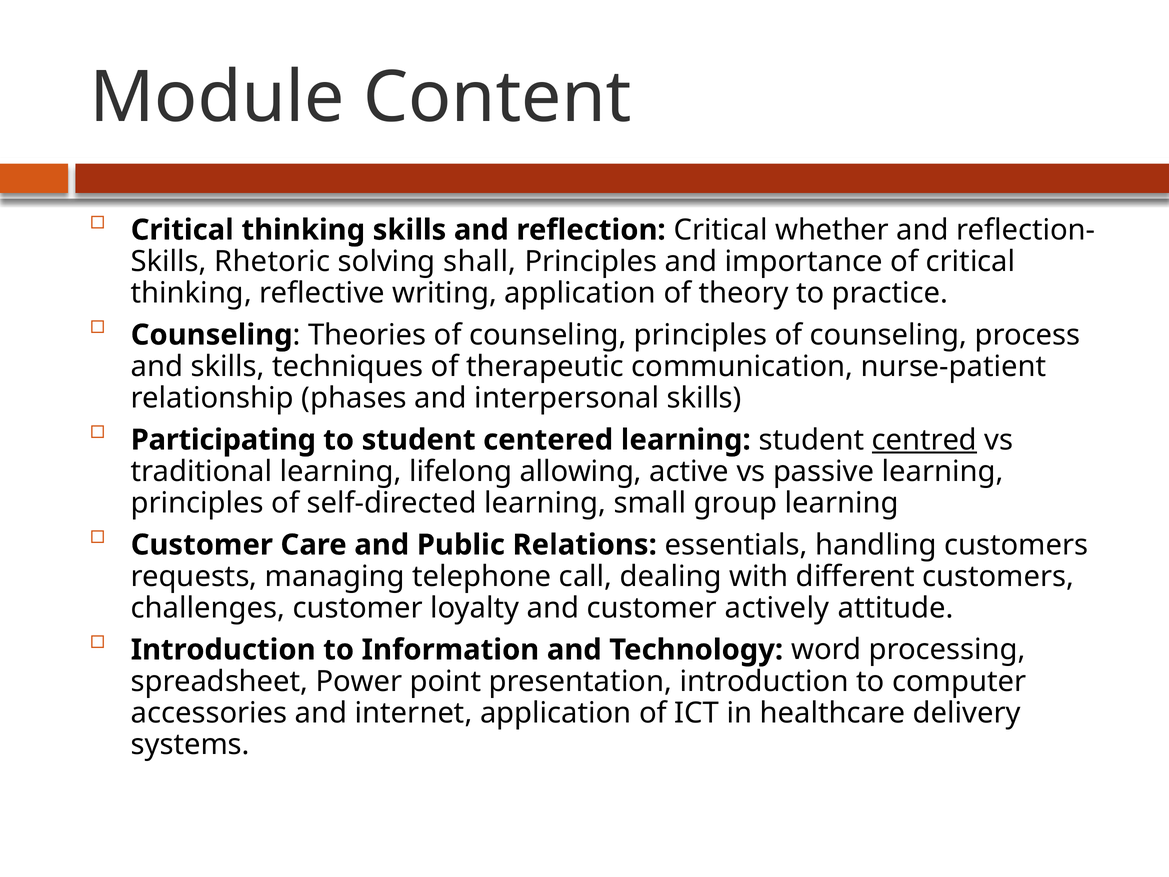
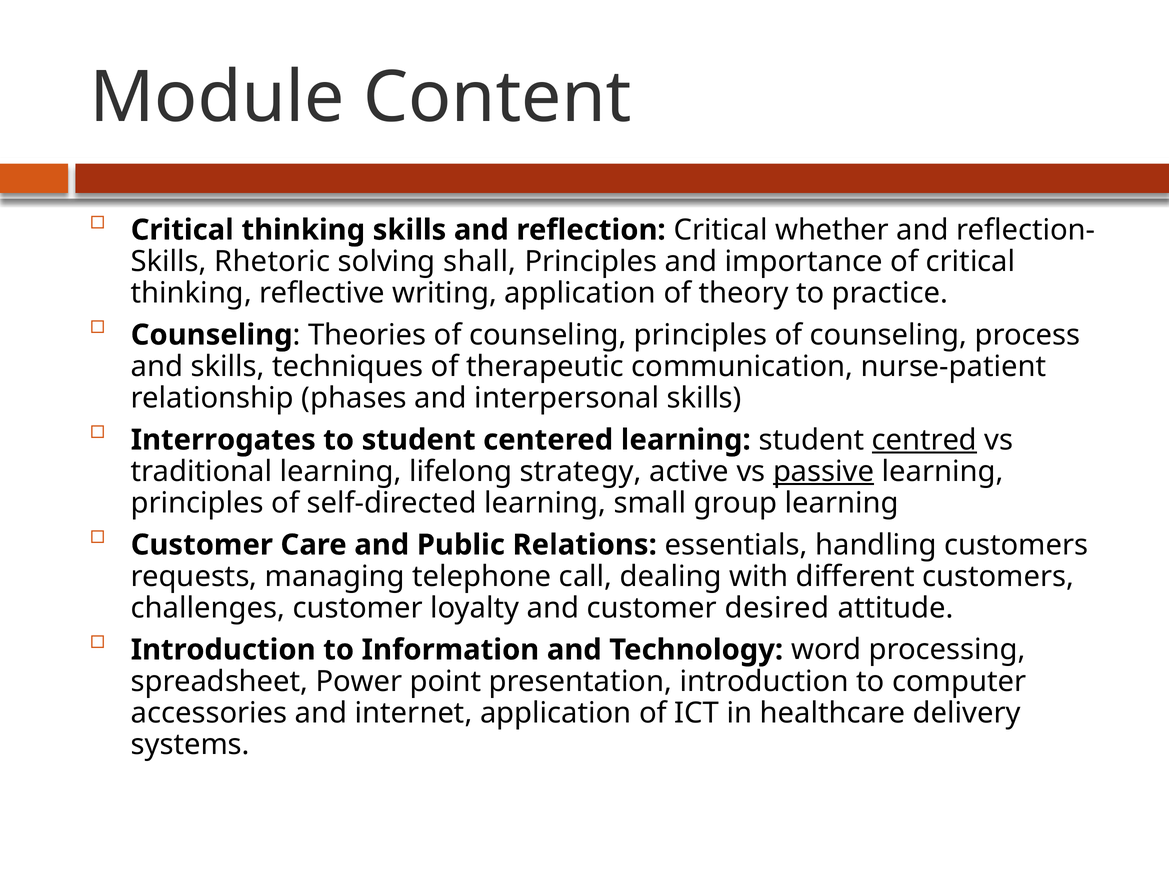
Participating: Participating -> Interrogates (223, 440)
allowing: allowing -> strategy (581, 471)
passive underline: none -> present (824, 471)
actively: actively -> desired (777, 608)
